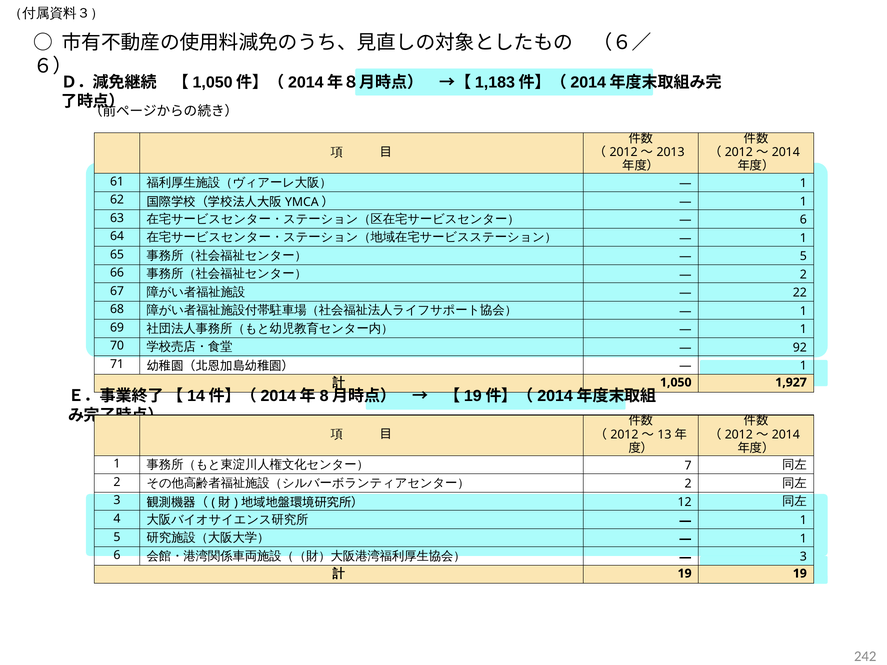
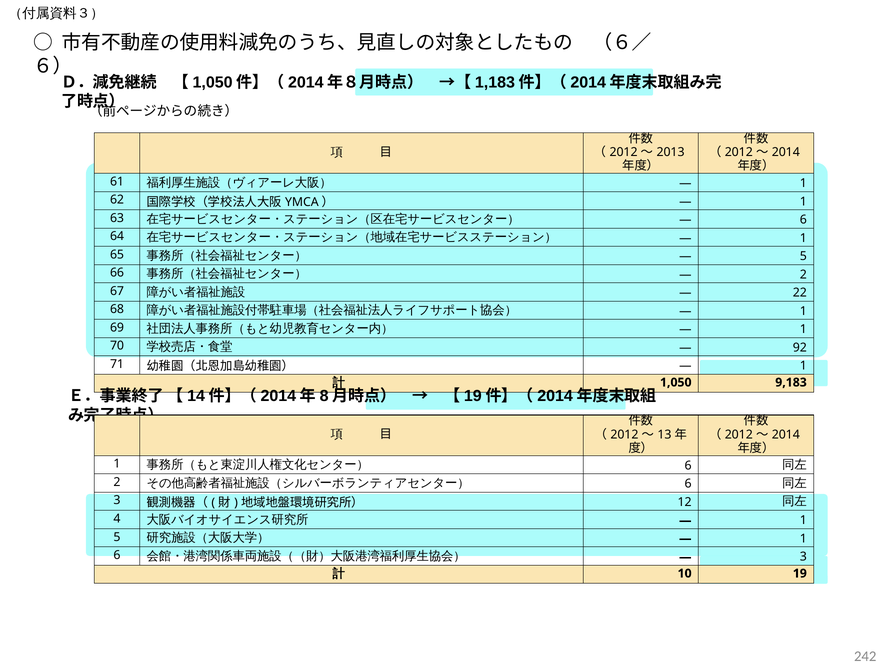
1,927: 1,927 -> 9,183 (791, 383)
7: 7 -> 6 (688, 466)
2: 2 -> 6 (688, 484)
19: 19 -> 10 (685, 574)
